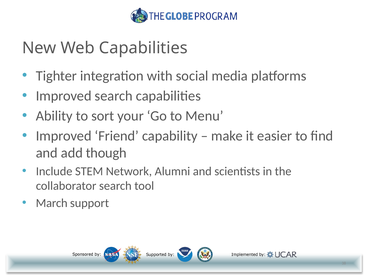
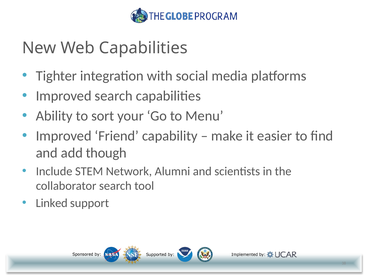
March: March -> Linked (52, 203)
